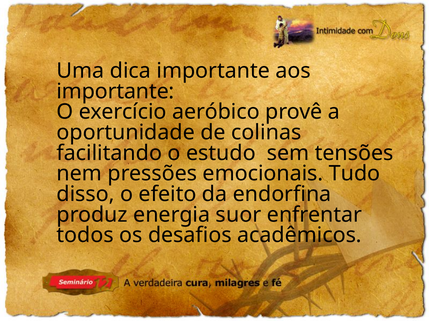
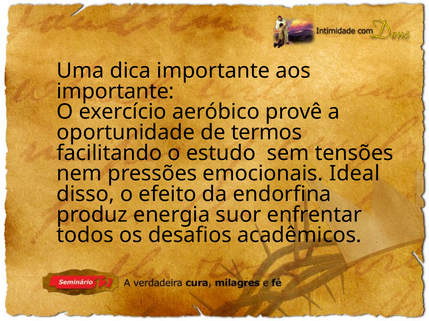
colinas: colinas -> termos (267, 133)
Tudo: Tudo -> Ideal (355, 174)
